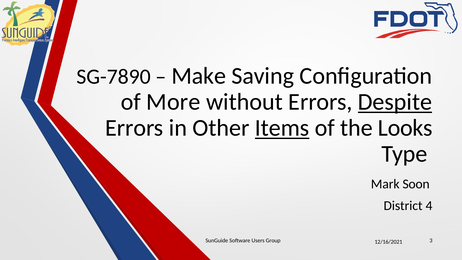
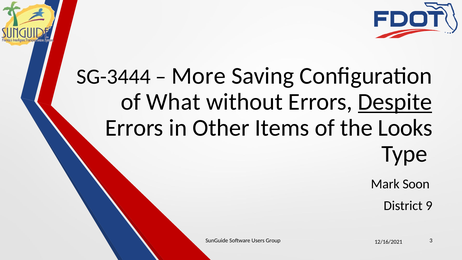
SG-7890: SG-7890 -> SG-3444 (114, 77)
Make: Make -> More (199, 76)
More: More -> What (173, 102)
Items underline: present -> none (282, 128)
4: 4 -> 9 (429, 206)
